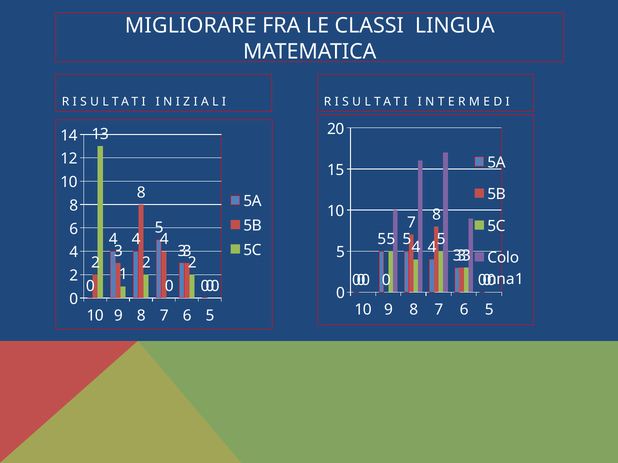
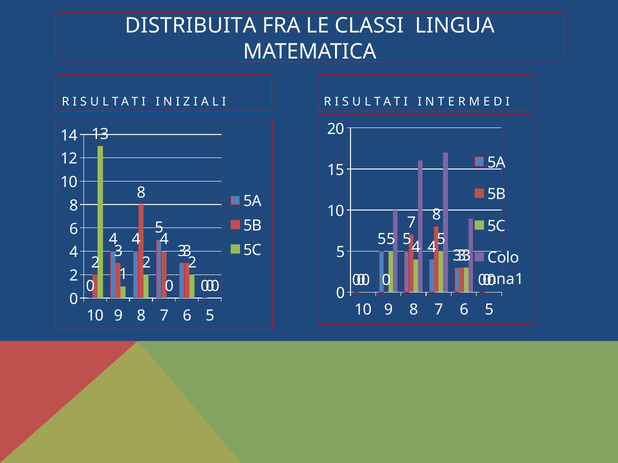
MIGLIORARE: MIGLIORARE -> DISTRIBUITA (191, 26)
